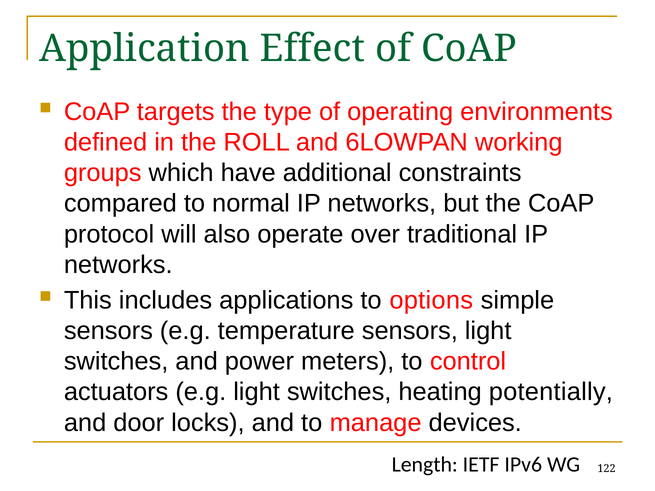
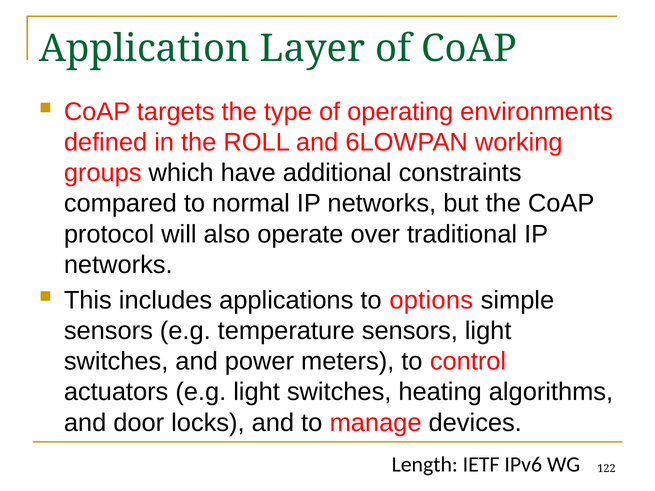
Effect: Effect -> Layer (312, 49)
potentially: potentially -> algorithms (551, 392)
